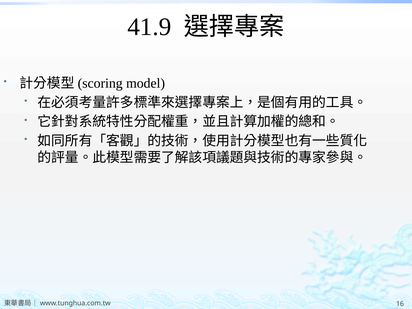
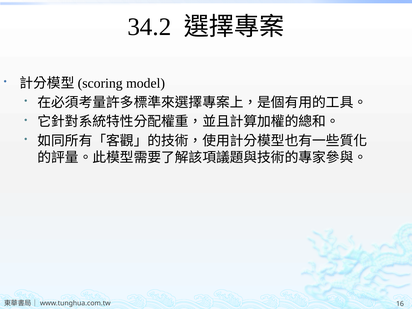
41.9: 41.9 -> 34.2 (149, 27)
